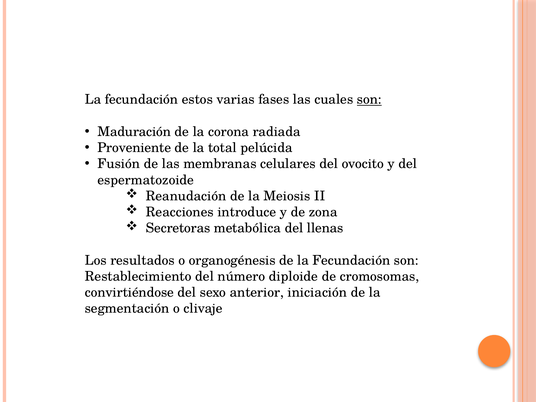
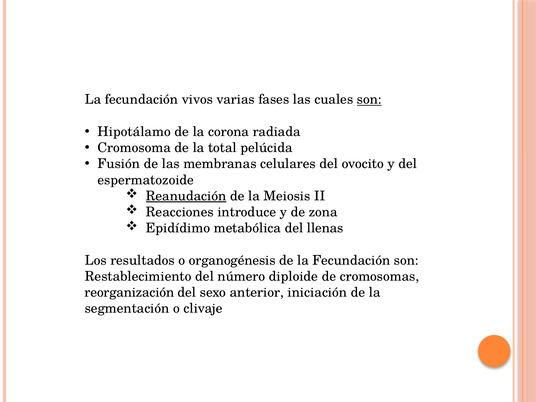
estos: estos -> vivos (197, 100)
Maduración: Maduración -> Hipotálamo (134, 132)
Proveniente: Proveniente -> Cromosoma (134, 148)
Reanudación underline: none -> present (186, 196)
Secretoras: Secretoras -> Epidídimo (178, 228)
convirtiéndose: convirtiéndose -> reorganización (129, 292)
